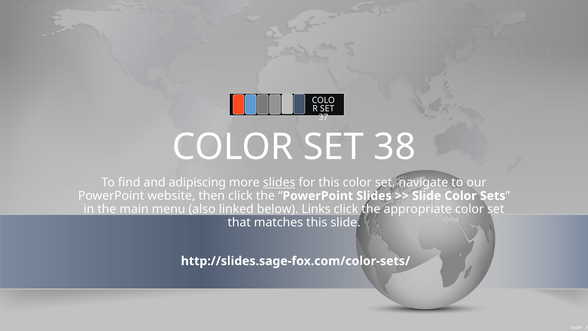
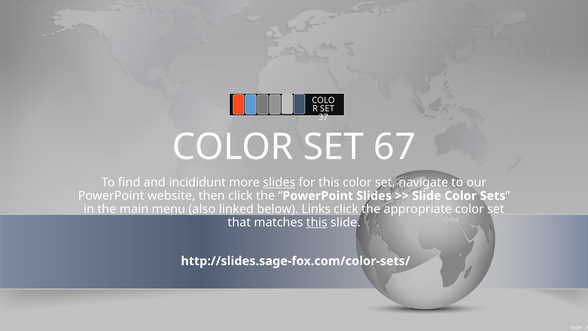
38: 38 -> 67 (395, 147)
adipiscing: adipiscing -> incididunt (197, 182)
this underline: none -> present (317, 222)
